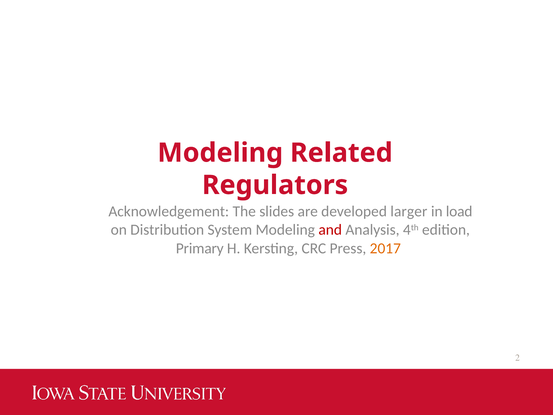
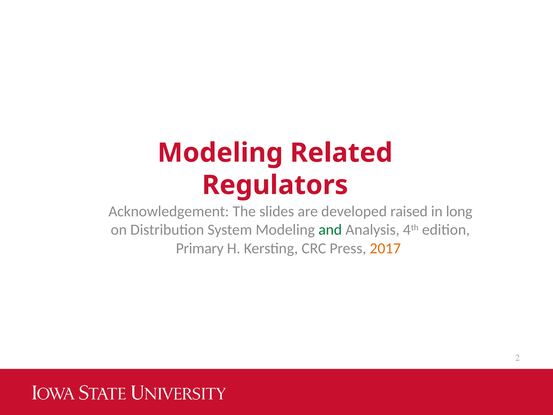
larger: larger -> raised (409, 211)
load: load -> long (459, 211)
and colour: red -> green (330, 230)
